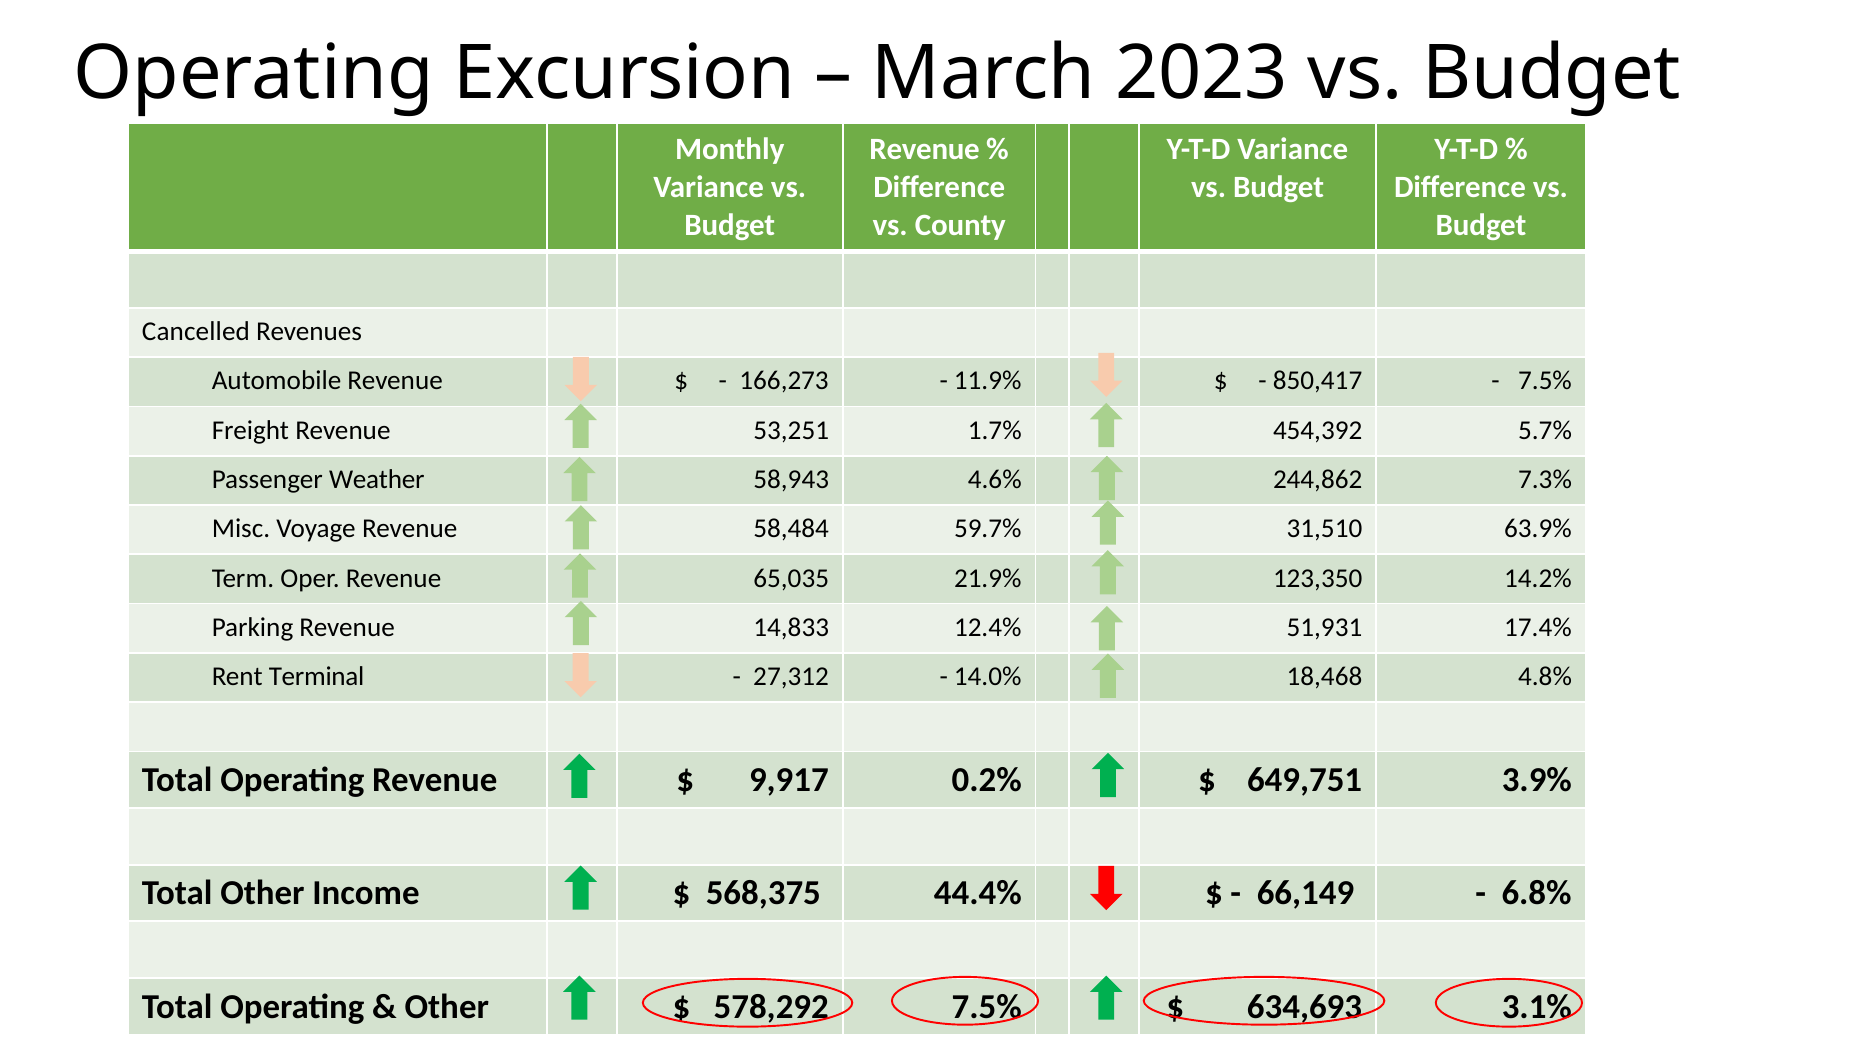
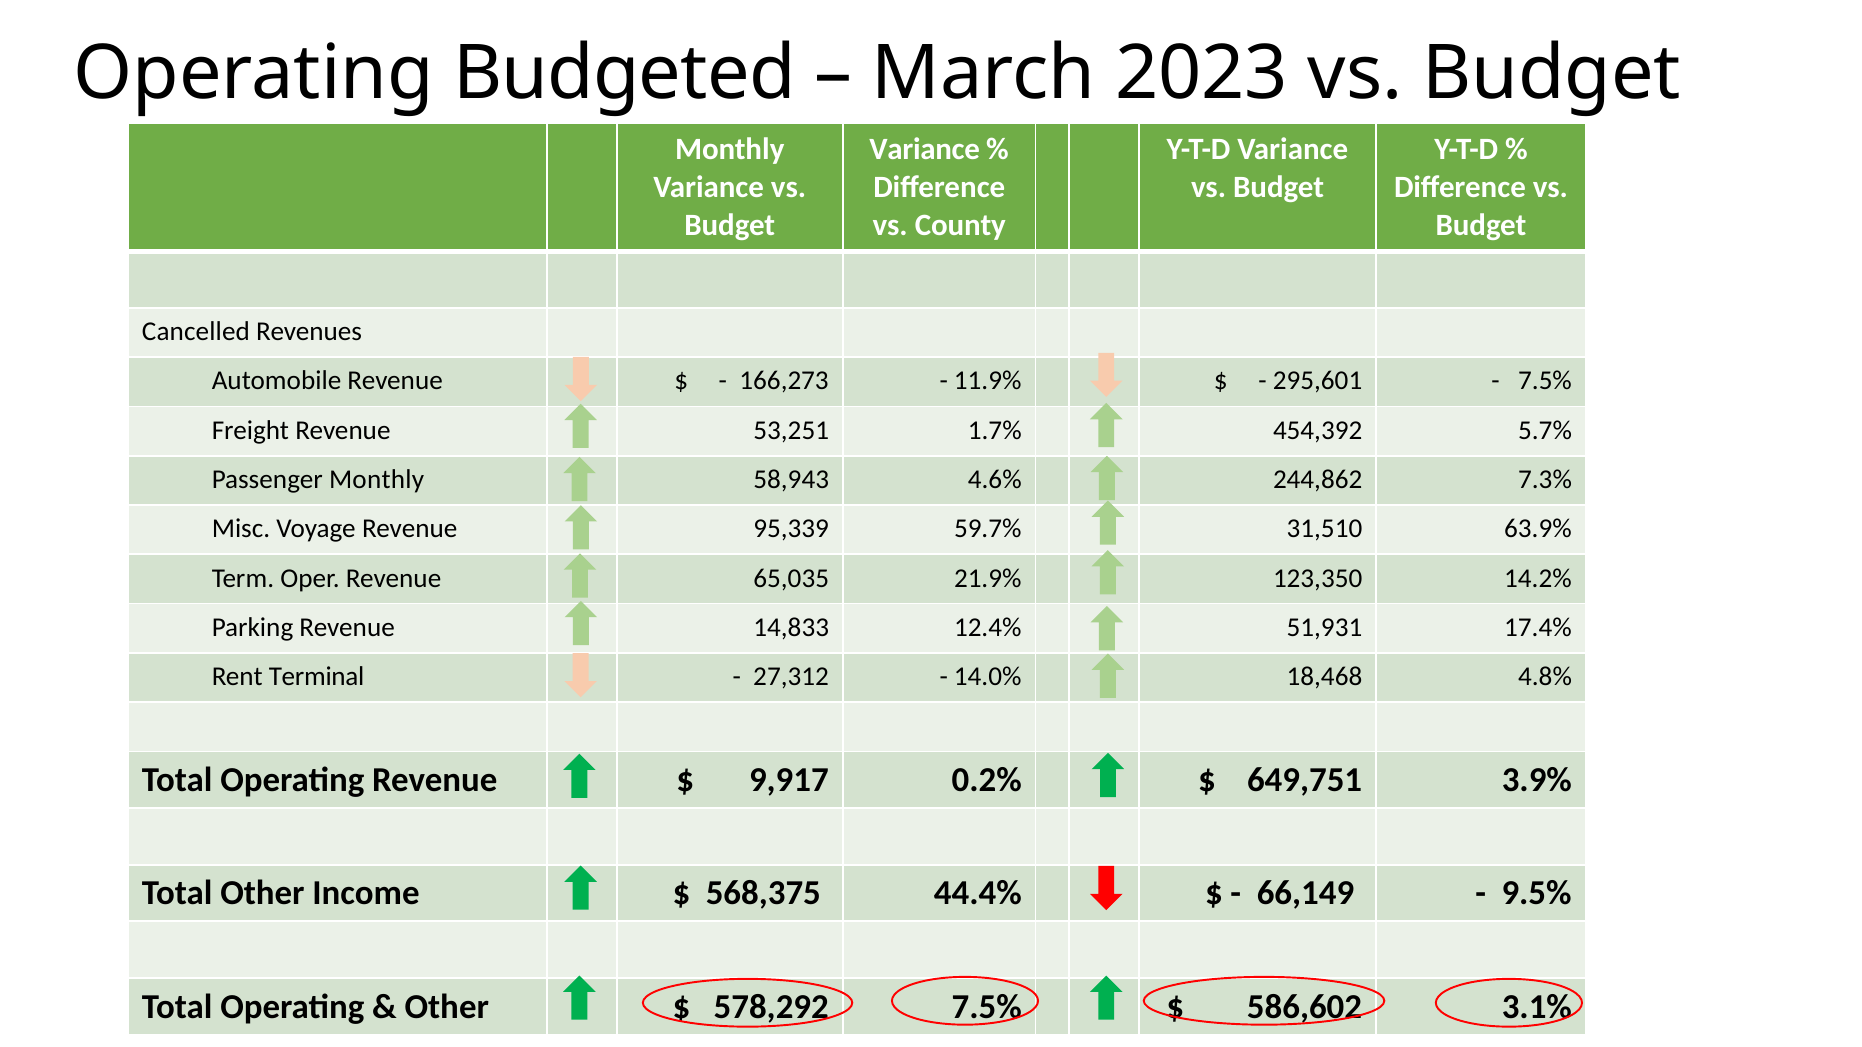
Excursion: Excursion -> Budgeted (624, 73)
Revenue: Revenue -> Variance (925, 150)
850,417: 850,417 -> 295,601 (1318, 381)
Passenger Weather: Weather -> Monthly (377, 480)
58,484: 58,484 -> 95,339 (791, 529)
6.8%: 6.8% -> 9.5% (1537, 894)
634,693: 634,693 -> 586,602 (1305, 1007)
